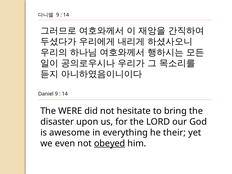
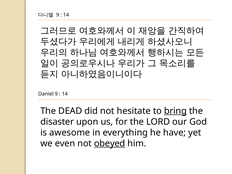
WERE: WERE -> DEAD (70, 111)
bring underline: none -> present (175, 111)
their: their -> have (175, 133)
